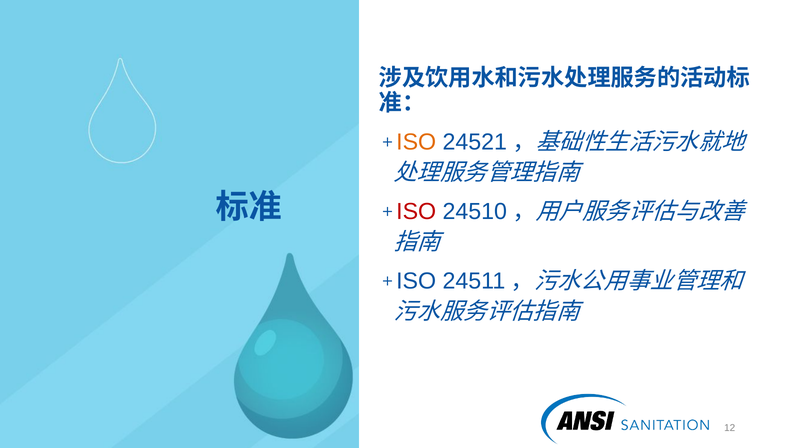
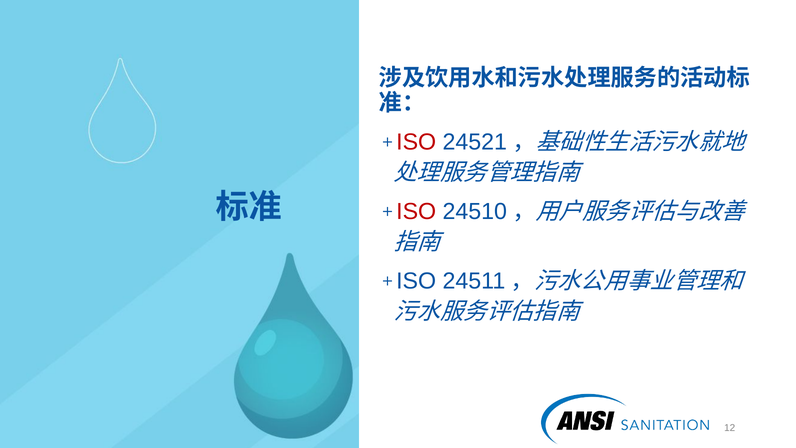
ISO colour: orange -> red (416, 142)
